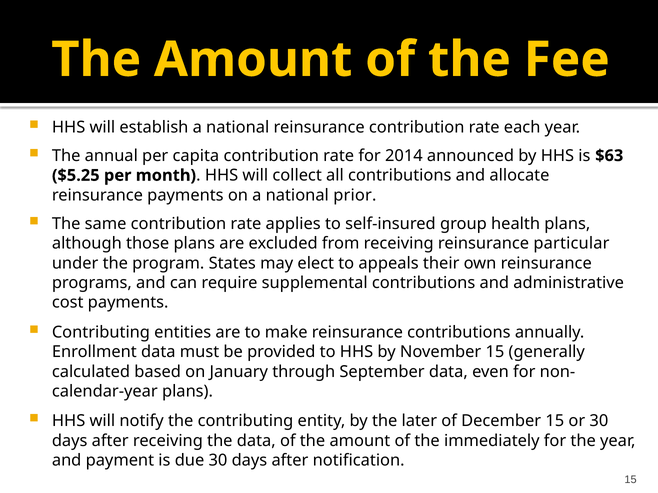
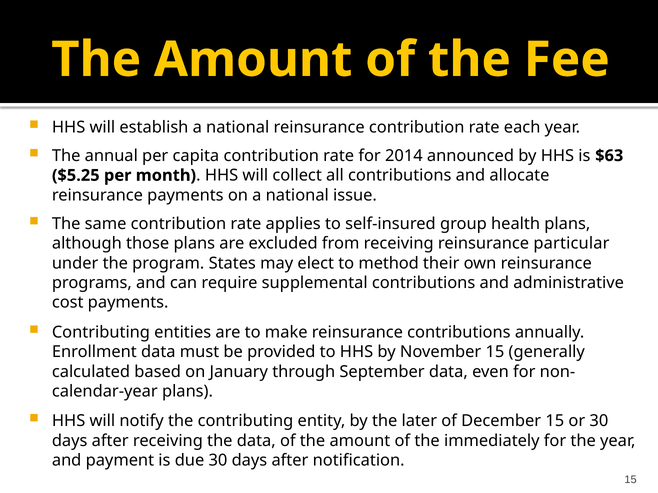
prior: prior -> issue (355, 195)
appeals: appeals -> method (389, 263)
